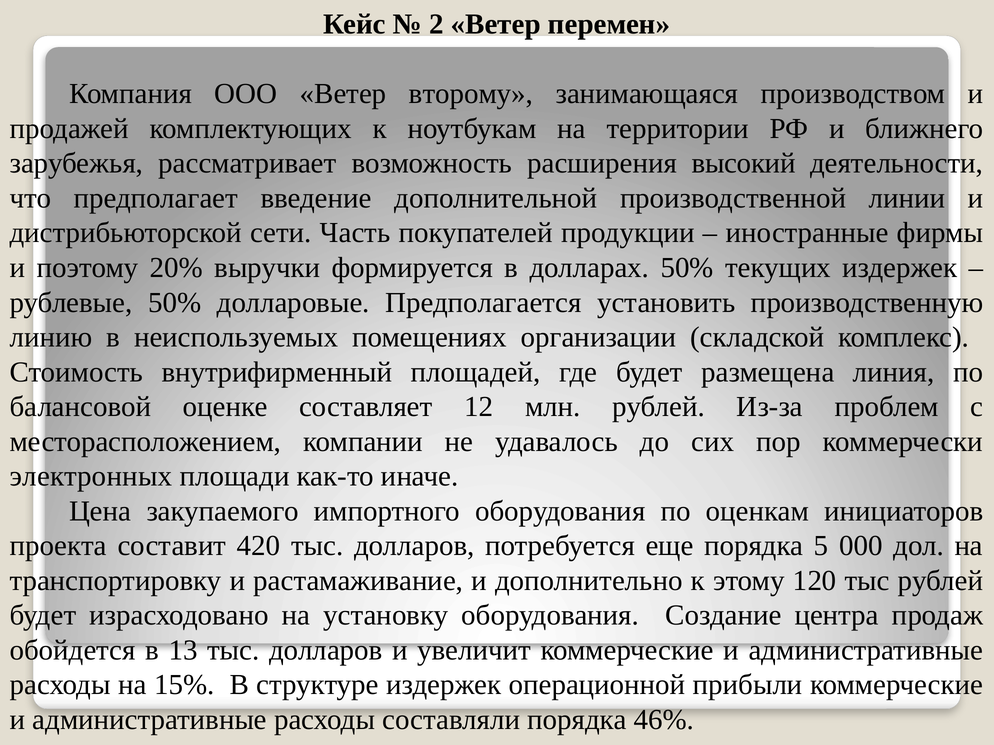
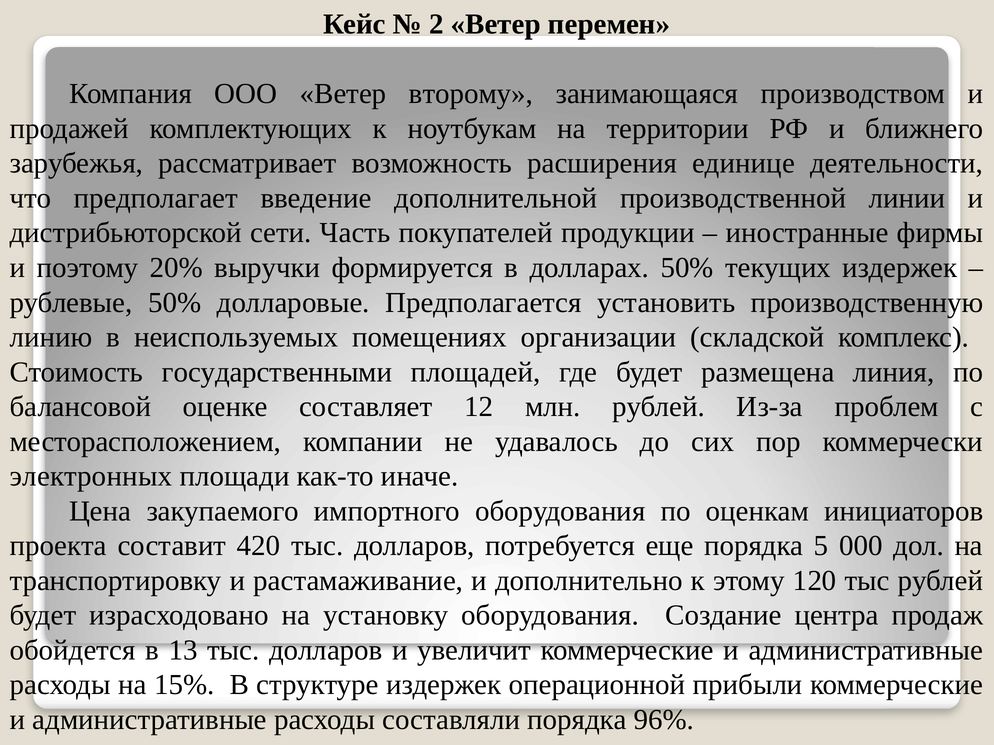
высокий: высокий -> единице (743, 163)
внутрифирменный: внутрифирменный -> государственными (277, 372)
46%: 46% -> 96% (664, 720)
